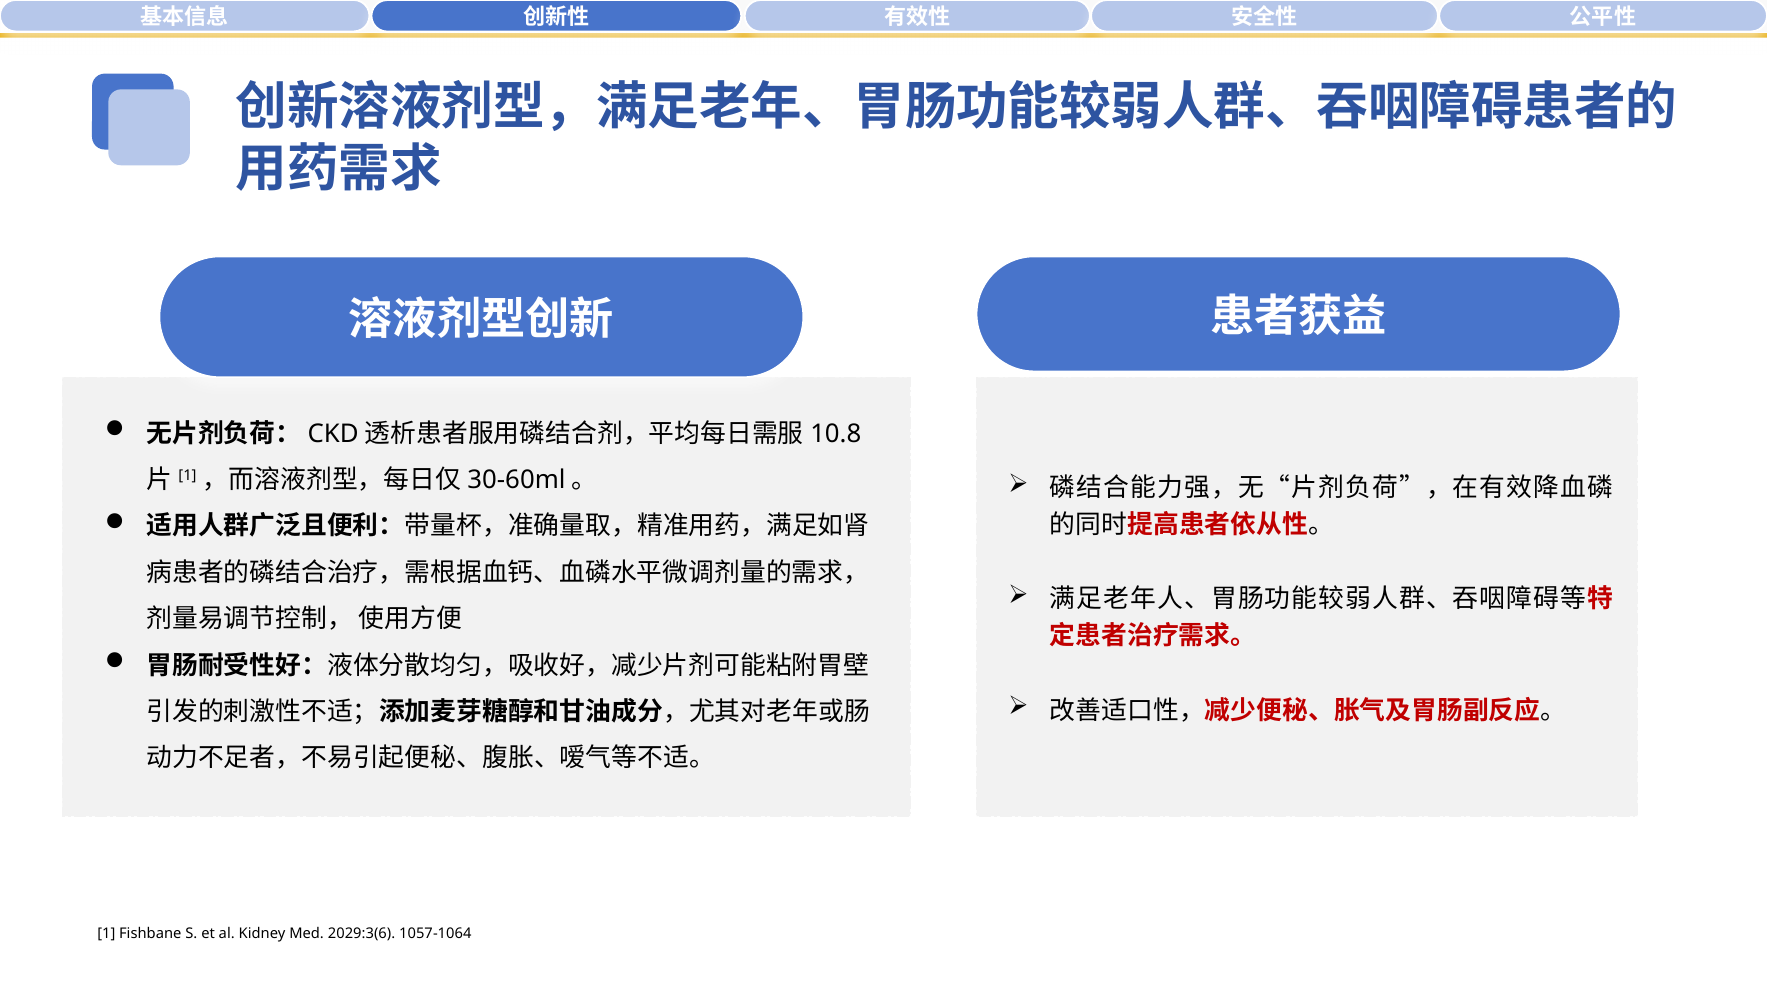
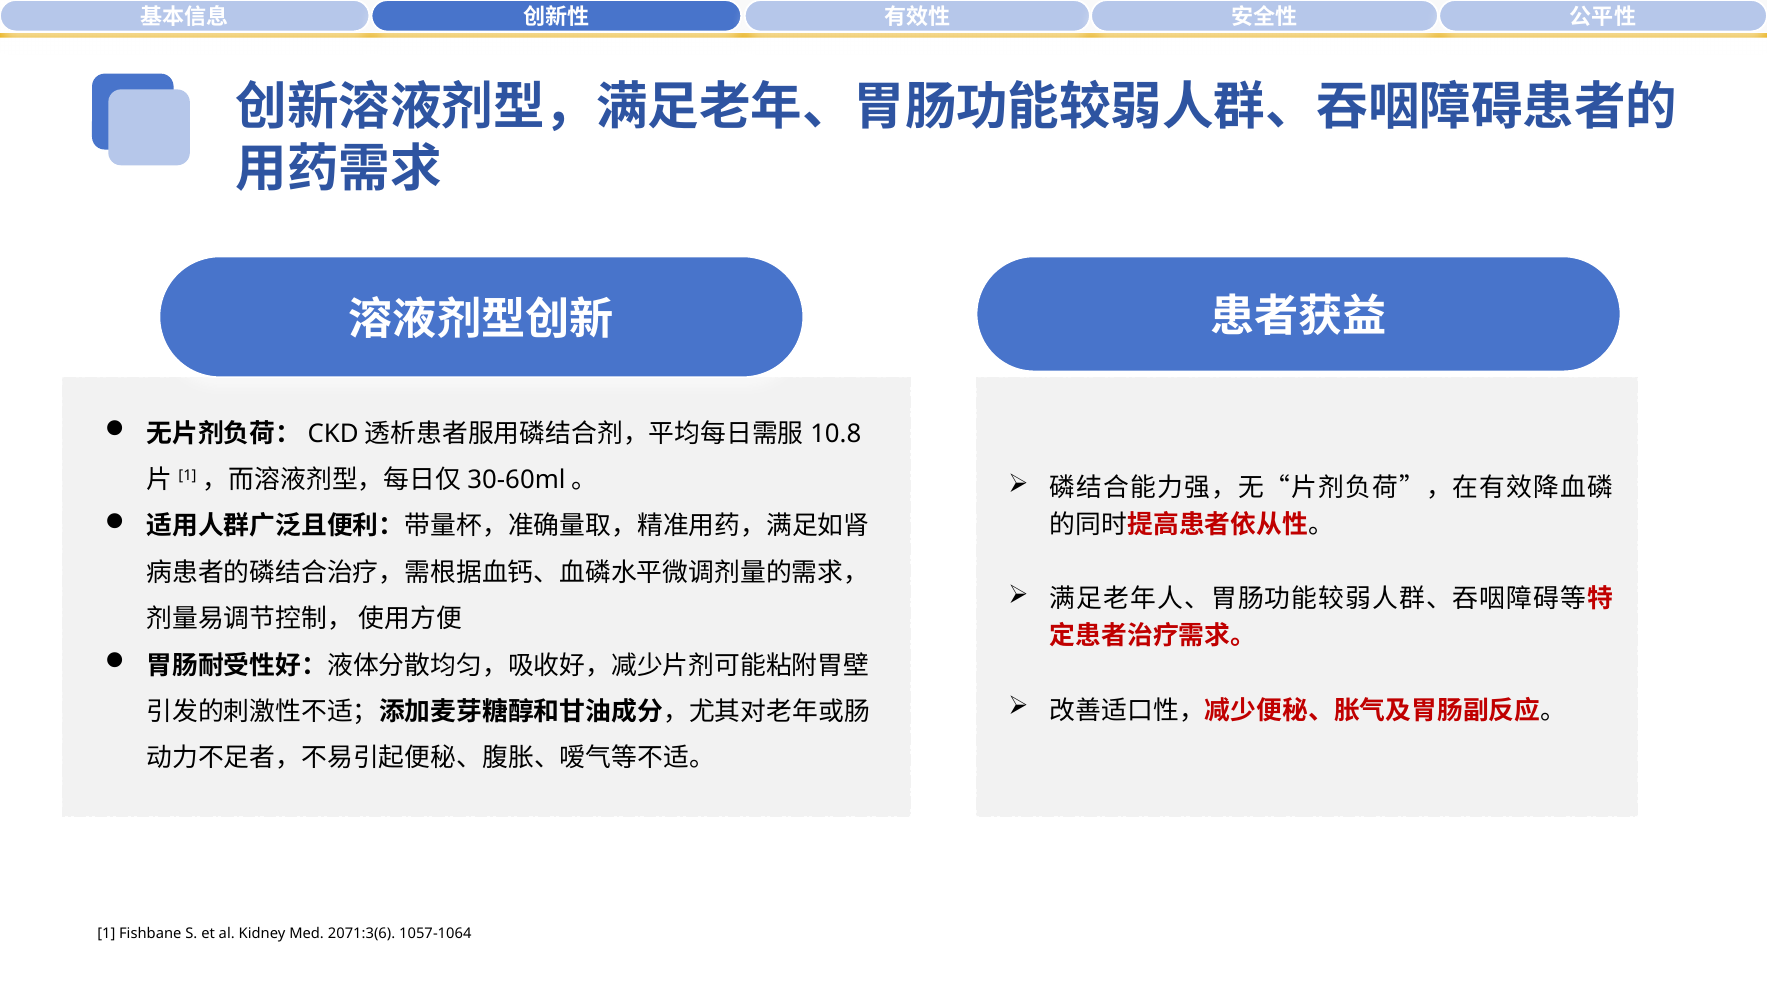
2029:3(6: 2029:3(6 -> 2071:3(6 (362, 934)
